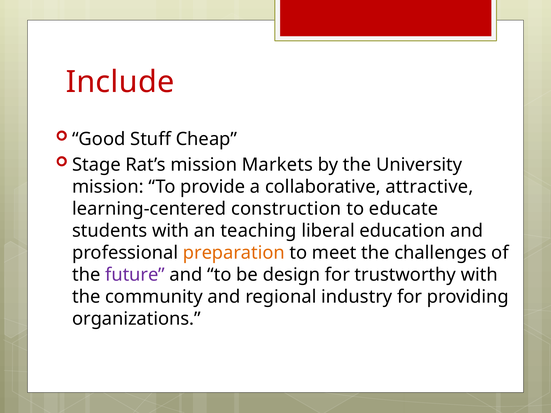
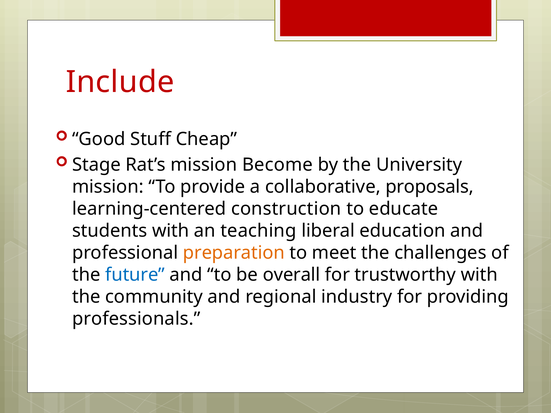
Markets: Markets -> Become (277, 165)
attractive: attractive -> proposals (430, 187)
future colour: purple -> blue (135, 275)
design: design -> overall (292, 275)
organizations: organizations -> professionals (136, 319)
